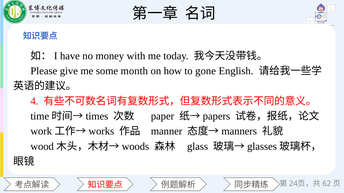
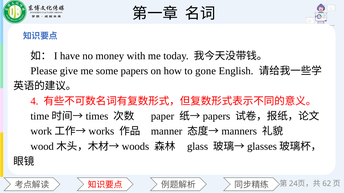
month: month -> papers (134, 71)
